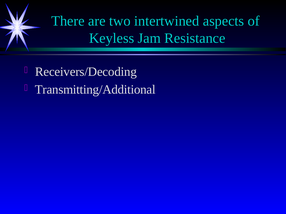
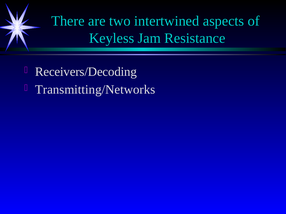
Transmitting/Additional: Transmitting/Additional -> Transmitting/Networks (95, 90)
